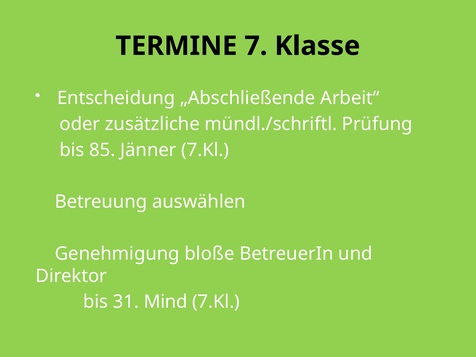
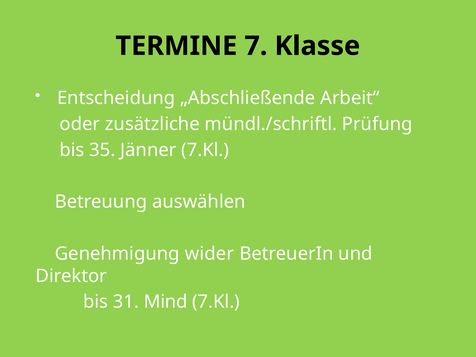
85: 85 -> 35 (102, 150)
bloße: bloße -> wider (209, 254)
